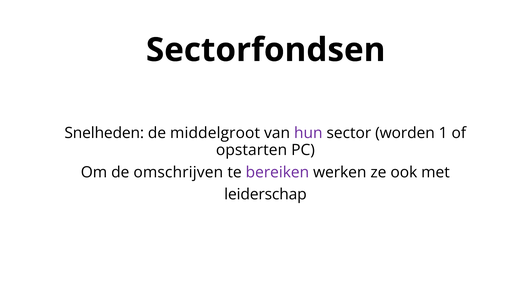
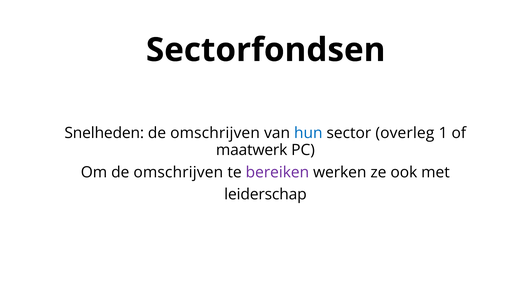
middelgroot: middelgroot -> omschrijven (215, 133)
hun colour: purple -> blue (308, 133)
worden: worden -> overleg (405, 133)
opstarten: opstarten -> maatwerk (252, 150)
